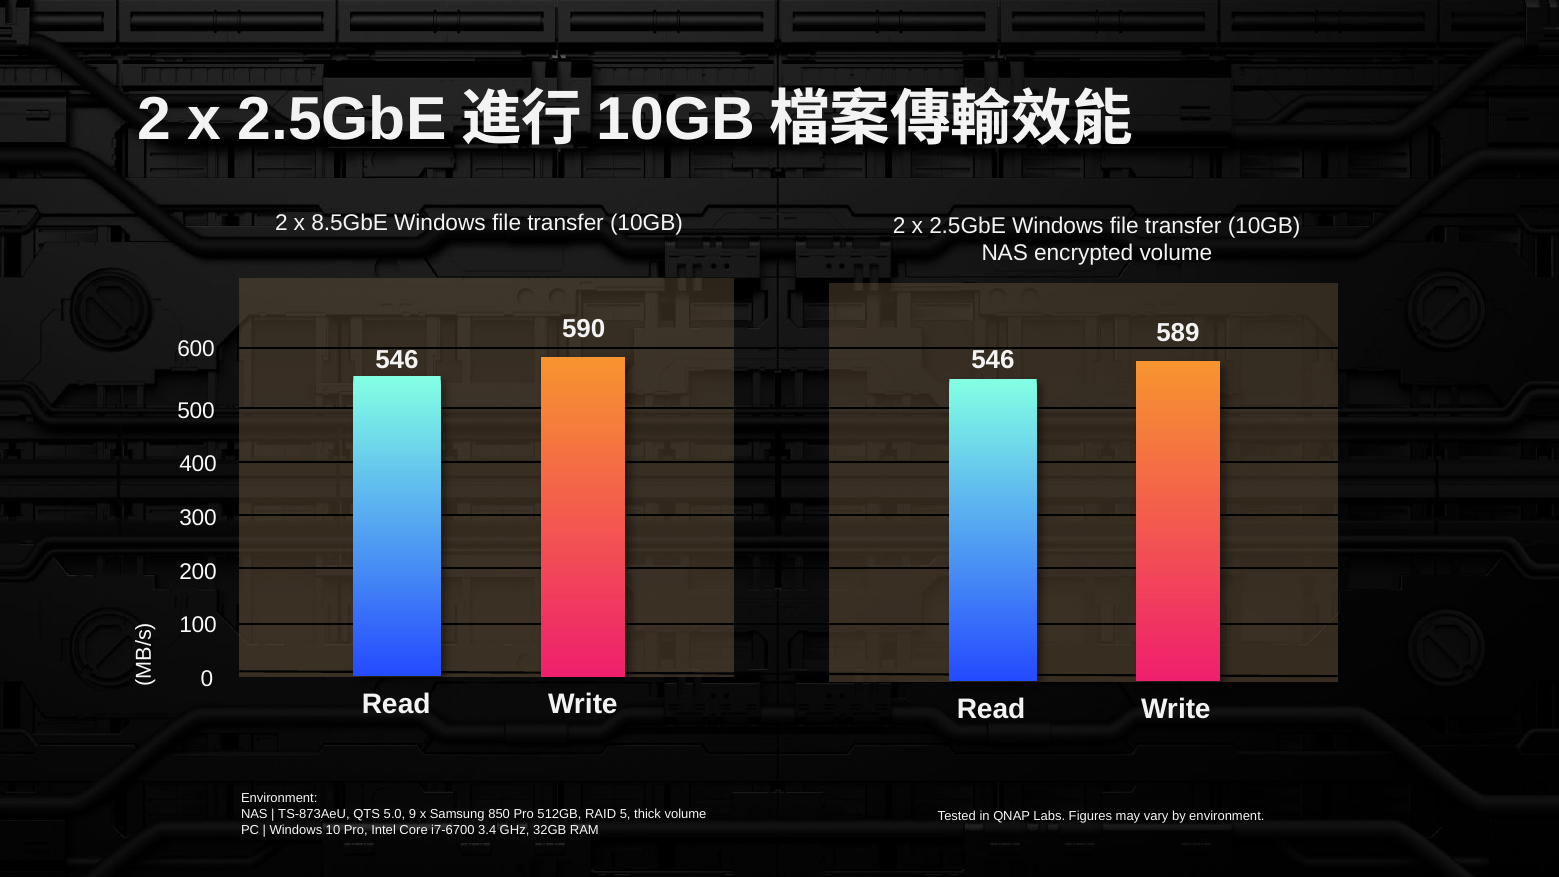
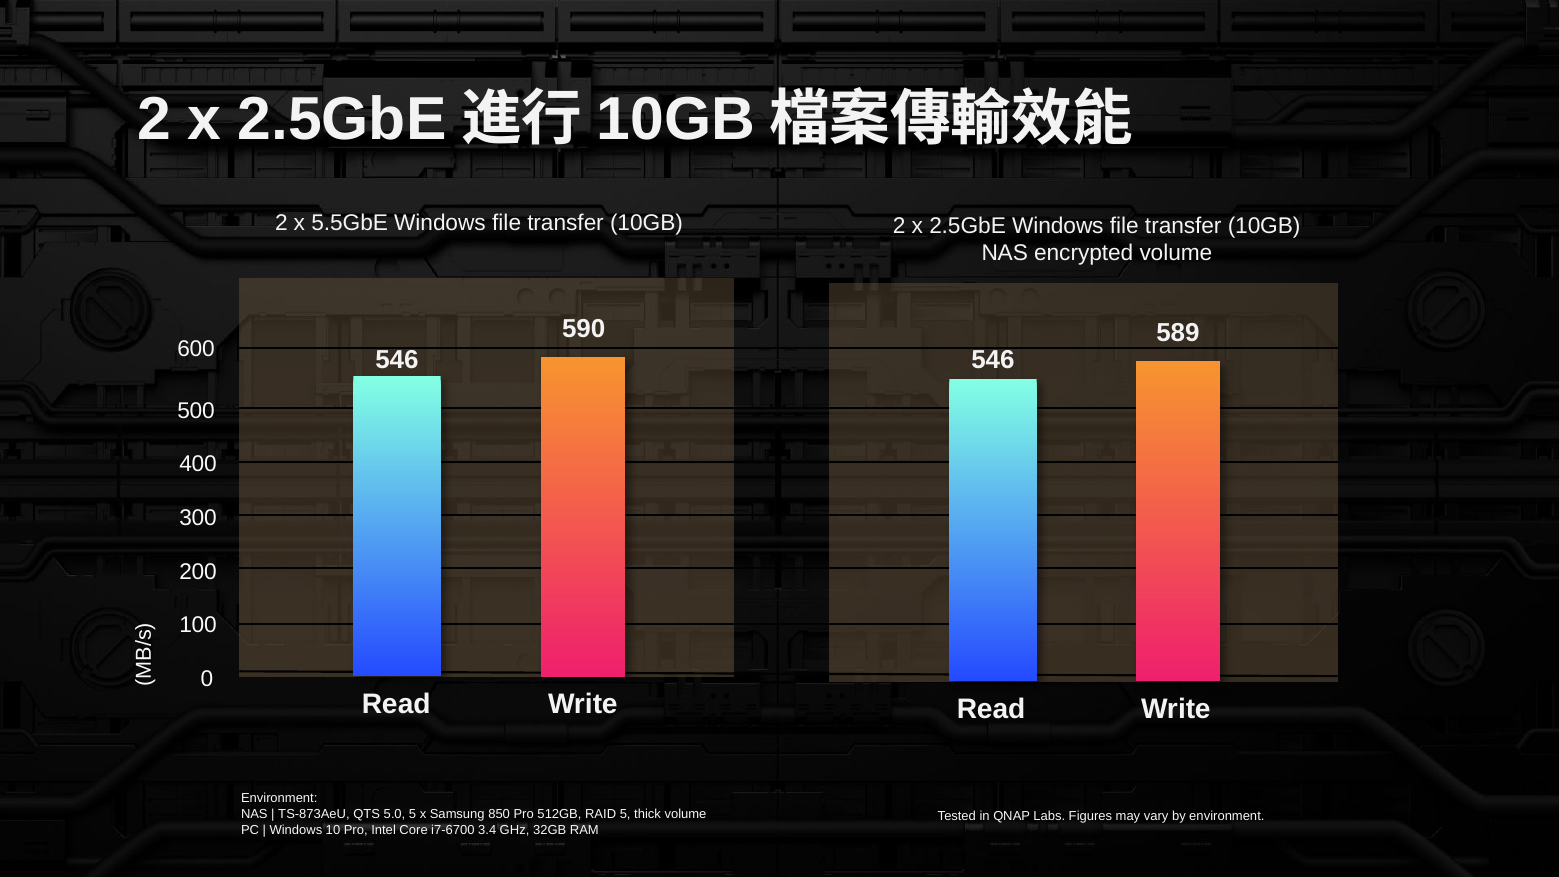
8.5GbE: 8.5GbE -> 5.5GbE (350, 223)
5.0 9: 9 -> 5 (413, 814)
